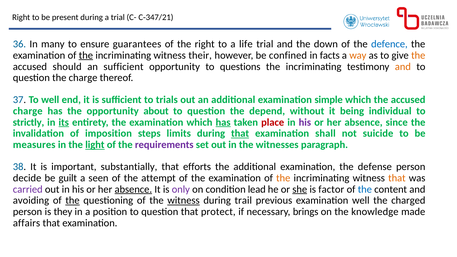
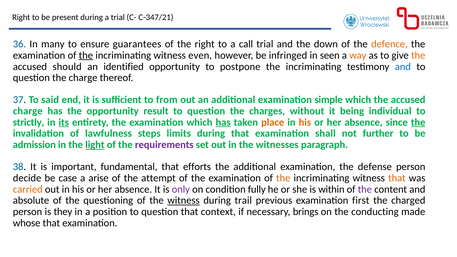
life: life -> call (246, 44)
defence colour: blue -> orange (389, 44)
their: their -> even (200, 55)
confined: confined -> infringed (288, 55)
facts: facts -> seen (330, 55)
an sufficient: sufficient -> identified (124, 67)
questions: questions -> postpone (240, 67)
and colour: orange -> blue (403, 67)
To well: well -> said (50, 100)
trials: trials -> from (167, 100)
about: about -> result (156, 111)
depend: depend -> charges (267, 111)
place colour: red -> orange (273, 122)
his colour: purple -> orange (305, 122)
the underline: none -> present (418, 122)
imposition: imposition -> lawfulness (108, 134)
that underline: present -> none (240, 134)
suicide: suicide -> further (378, 134)
measures: measures -> admission (34, 145)
substantially: substantially -> fundamental (129, 167)
guilt: guilt -> case (68, 178)
seen: seen -> arise (99, 178)
carried colour: purple -> orange (28, 189)
absence underline: present -> none (133, 189)
lead: lead -> fully (257, 189)
she underline: present -> none (300, 189)
factor: factor -> within (331, 189)
the colour: blue -> purple (365, 189)
avoiding: avoiding -> absolute (31, 201)
the underline: present -> none (73, 201)
examination well: well -> first (361, 201)
protect: protect -> context (218, 212)
knowledge: knowledge -> conducting (375, 212)
affairs: affairs -> whose (27, 223)
